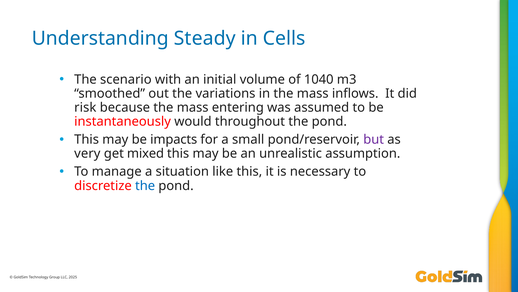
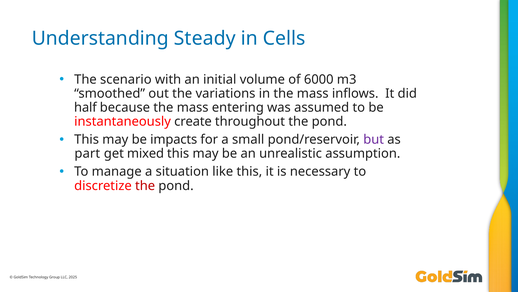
1040: 1040 -> 6000 (319, 79)
risk: risk -> half (85, 107)
would: would -> create (193, 121)
very: very -> part (87, 153)
the colour: blue -> red (145, 185)
